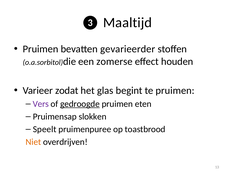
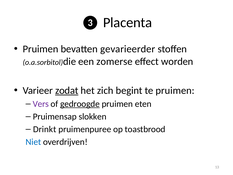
Maaltijd: Maaltijd -> Placenta (128, 23)
houden: houden -> worden (177, 61)
zodat underline: none -> present (67, 90)
glas: glas -> zich (105, 90)
Speelt: Speelt -> Drinkt (45, 129)
Niet colour: orange -> blue (33, 142)
